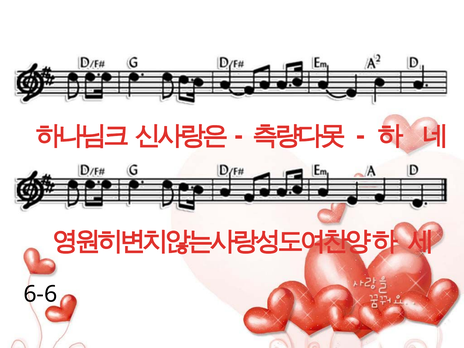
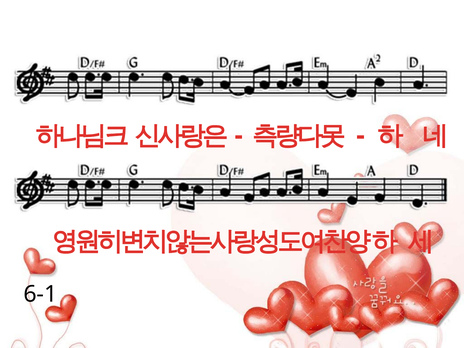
6-6: 6-6 -> 6-1 (40, 294)
